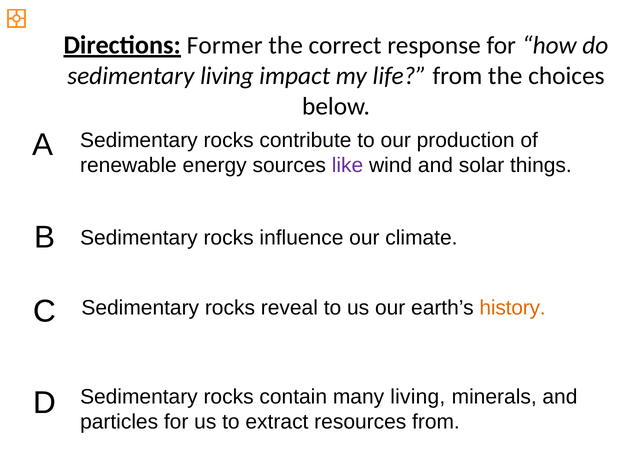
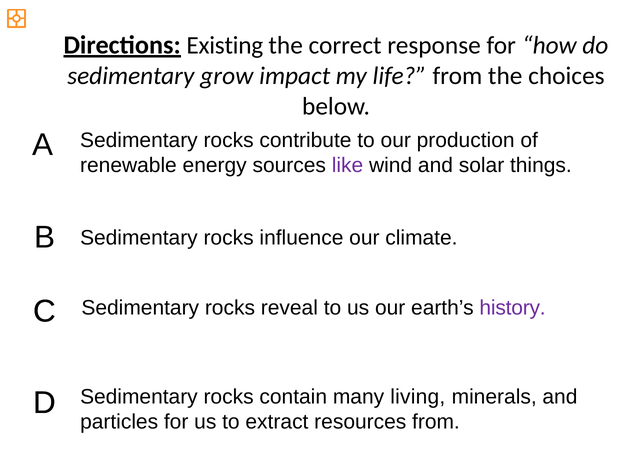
Former: Former -> Existing (225, 45)
sedimentary living: living -> grow (227, 76)
history colour: orange -> purple (513, 308)
